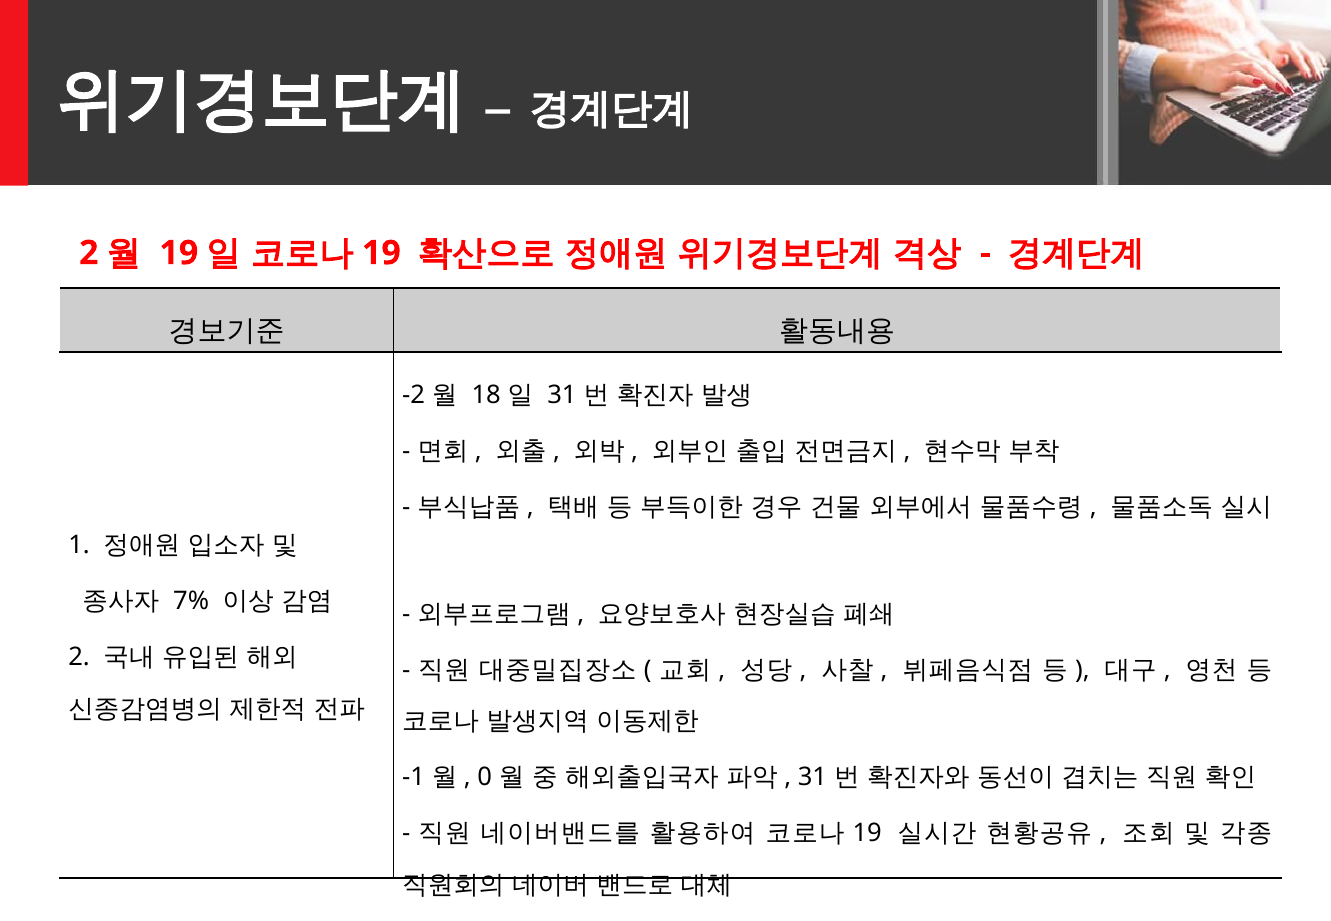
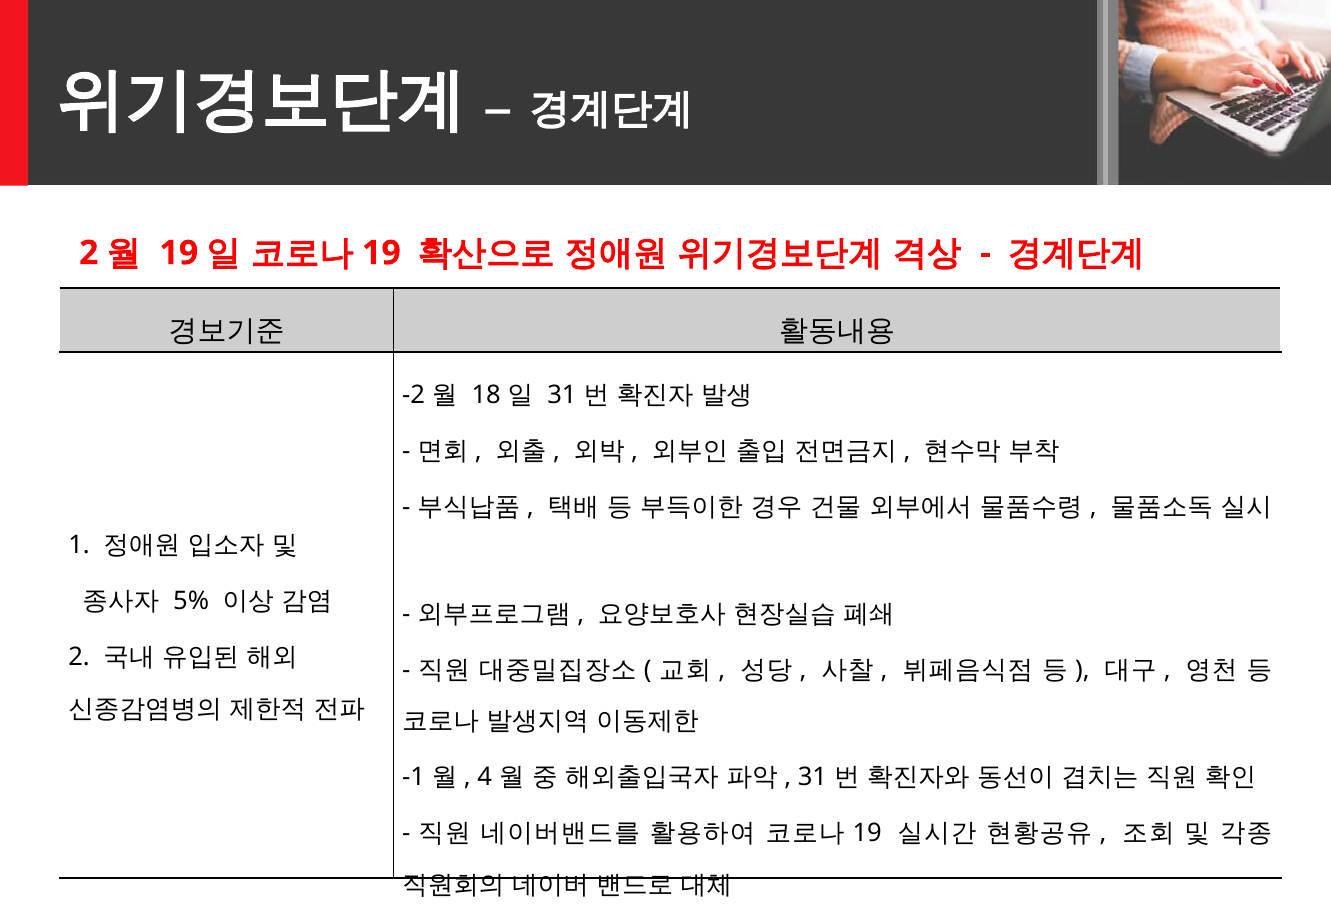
7%: 7% -> 5% (191, 602)
0: 0 -> 4 (485, 778)
